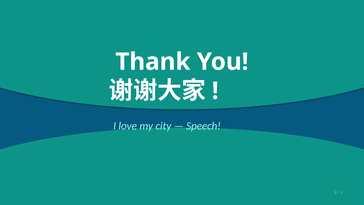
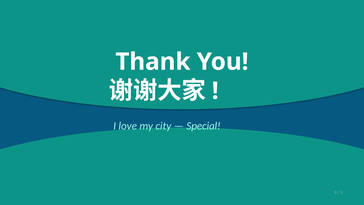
Speech: Speech -> Special (204, 126)
